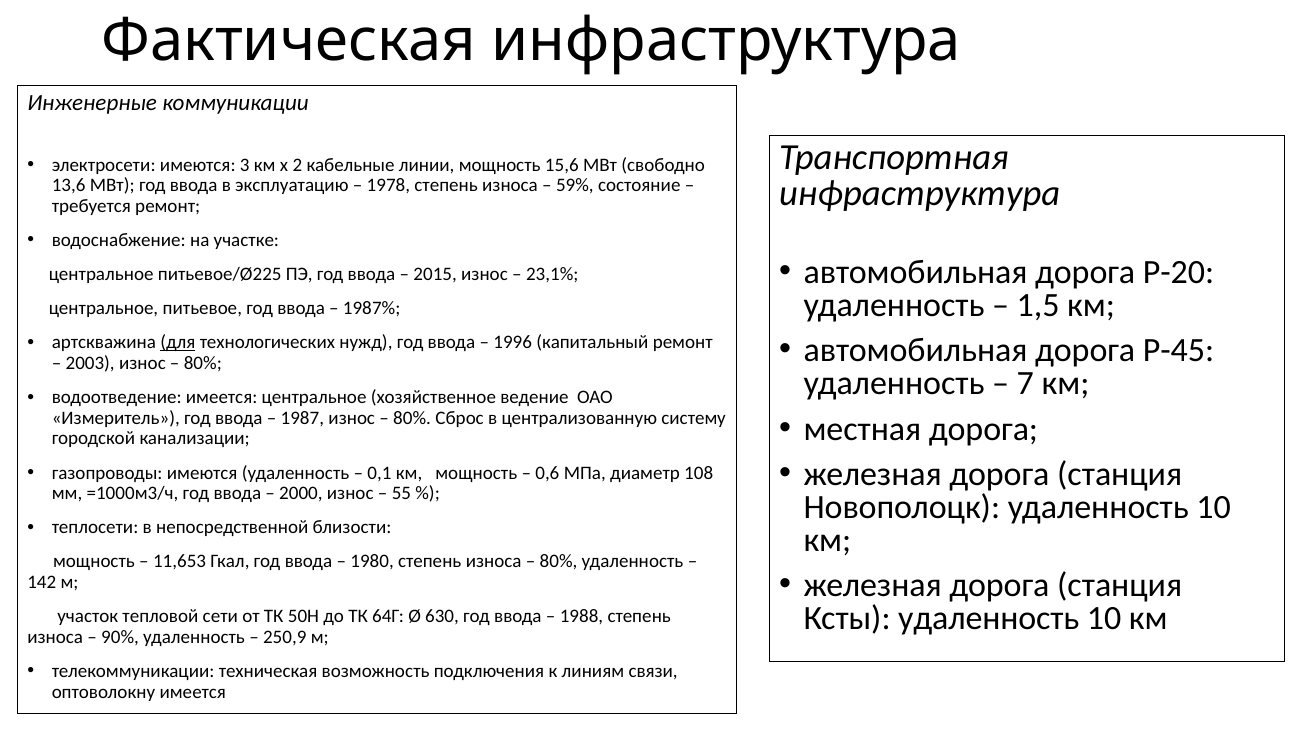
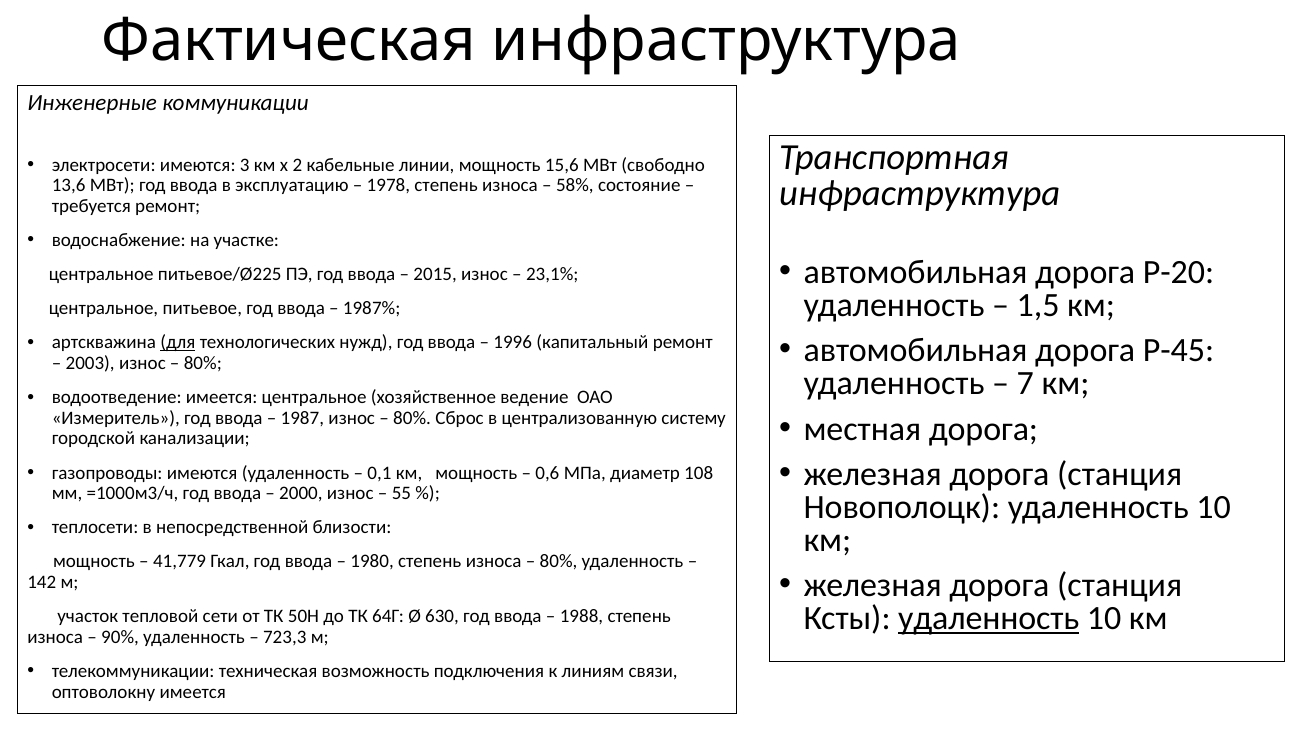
59%: 59% -> 58% (575, 185)
11,653: 11,653 -> 41,779 (180, 562)
удаленность underline: none -> present (989, 618)
250,9: 250,9 -> 723,3 (285, 637)
